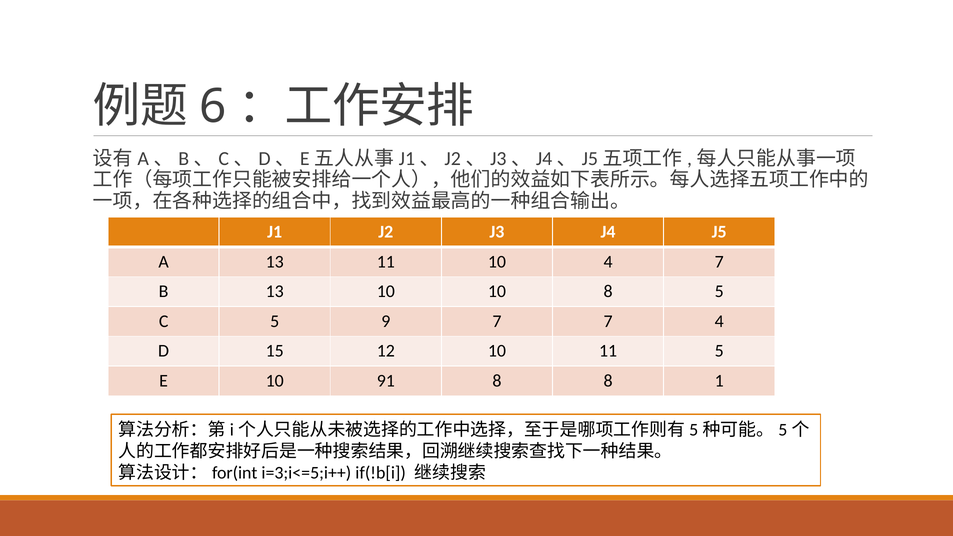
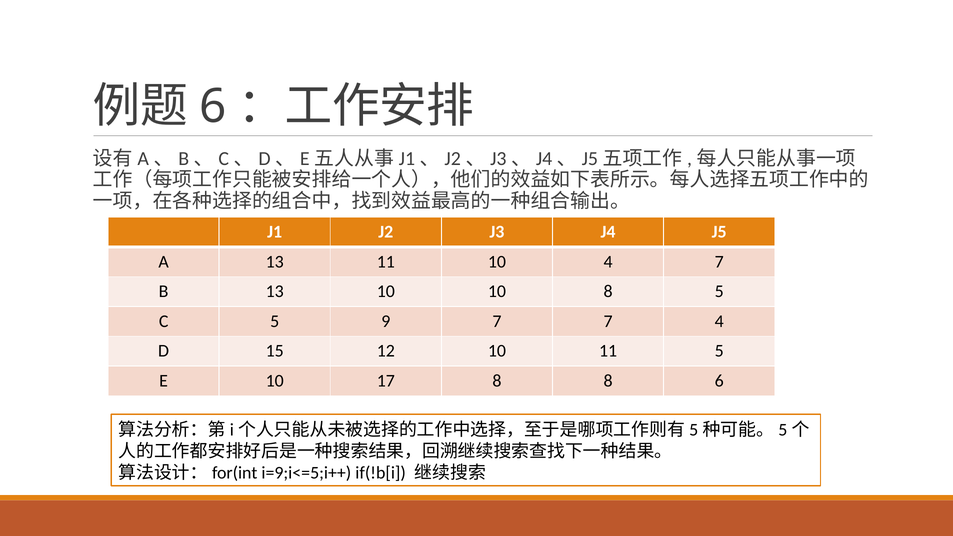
91: 91 -> 17 (386, 381)
8 1: 1 -> 6 (719, 381)
i=3;i<=5;i++: i=3;i<=5;i++ -> i=9;i<=5;i++ (306, 473)
